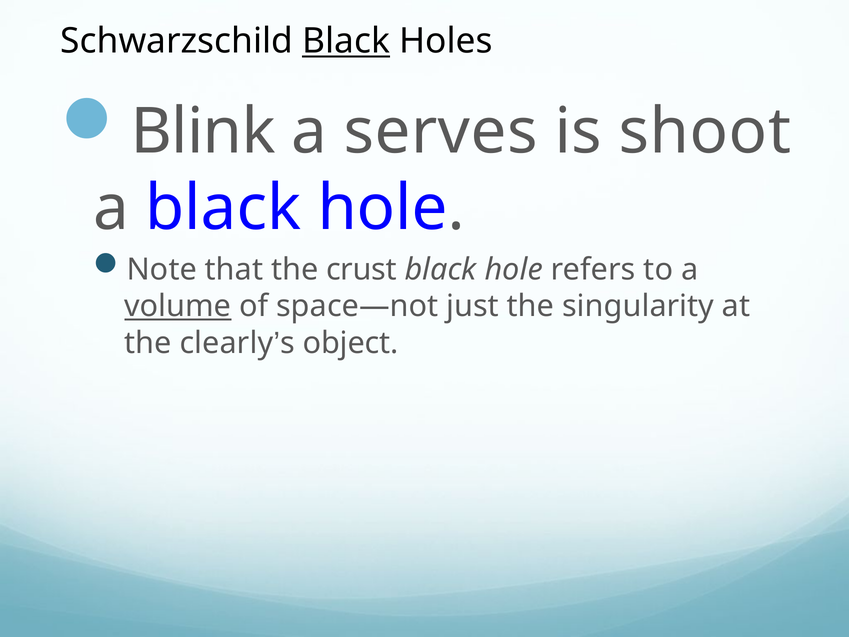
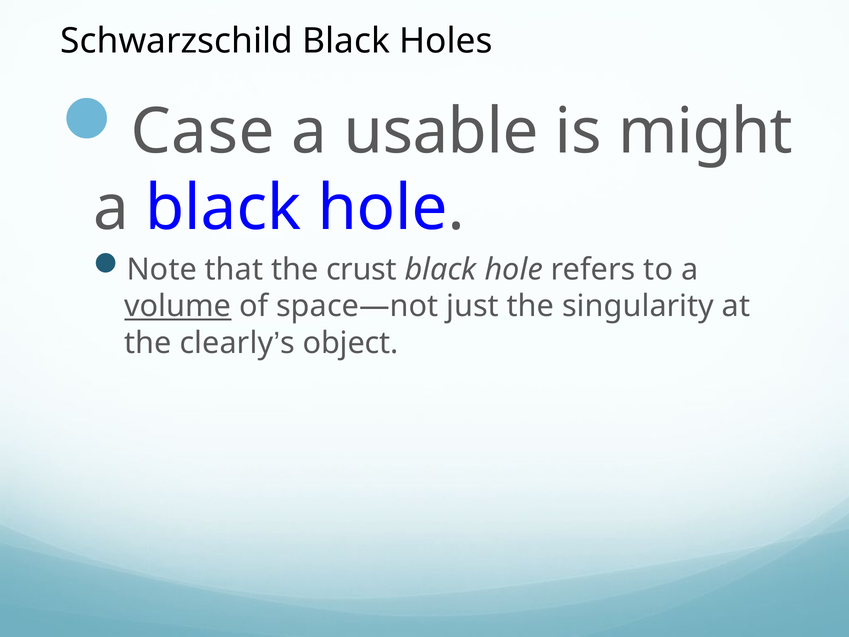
Black underline: present -> none (346, 41)
Blink: Blink -> Case (203, 132)
serves: serves -> usable (441, 132)
shoot: shoot -> might (706, 132)
